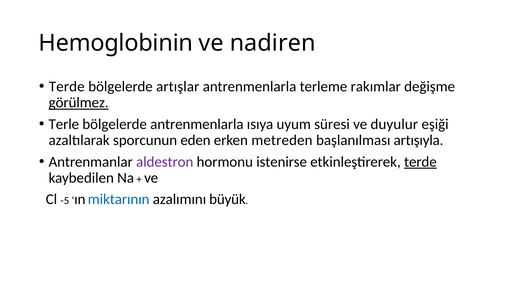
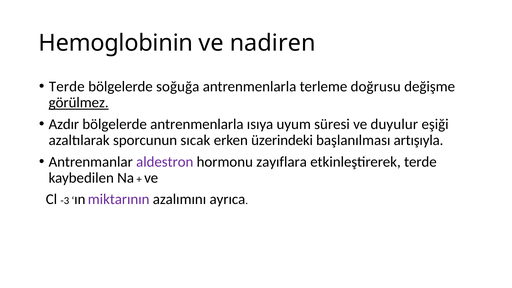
artışlar: artışlar -> soğuğa (178, 87)
rakımlar: rakımlar -> doğrusu (376, 87)
Terle: Terle -> Azdır (64, 124)
eden: eden -> sıcak (195, 140)
metreden: metreden -> üzerindeki (282, 140)
istenirse: istenirse -> zayıflara (282, 162)
terde underline: present -> none (420, 162)
-5: -5 -> -3 (65, 201)
miktarının colour: blue -> purple (119, 199)
büyük: büyük -> ayrıca (227, 199)
